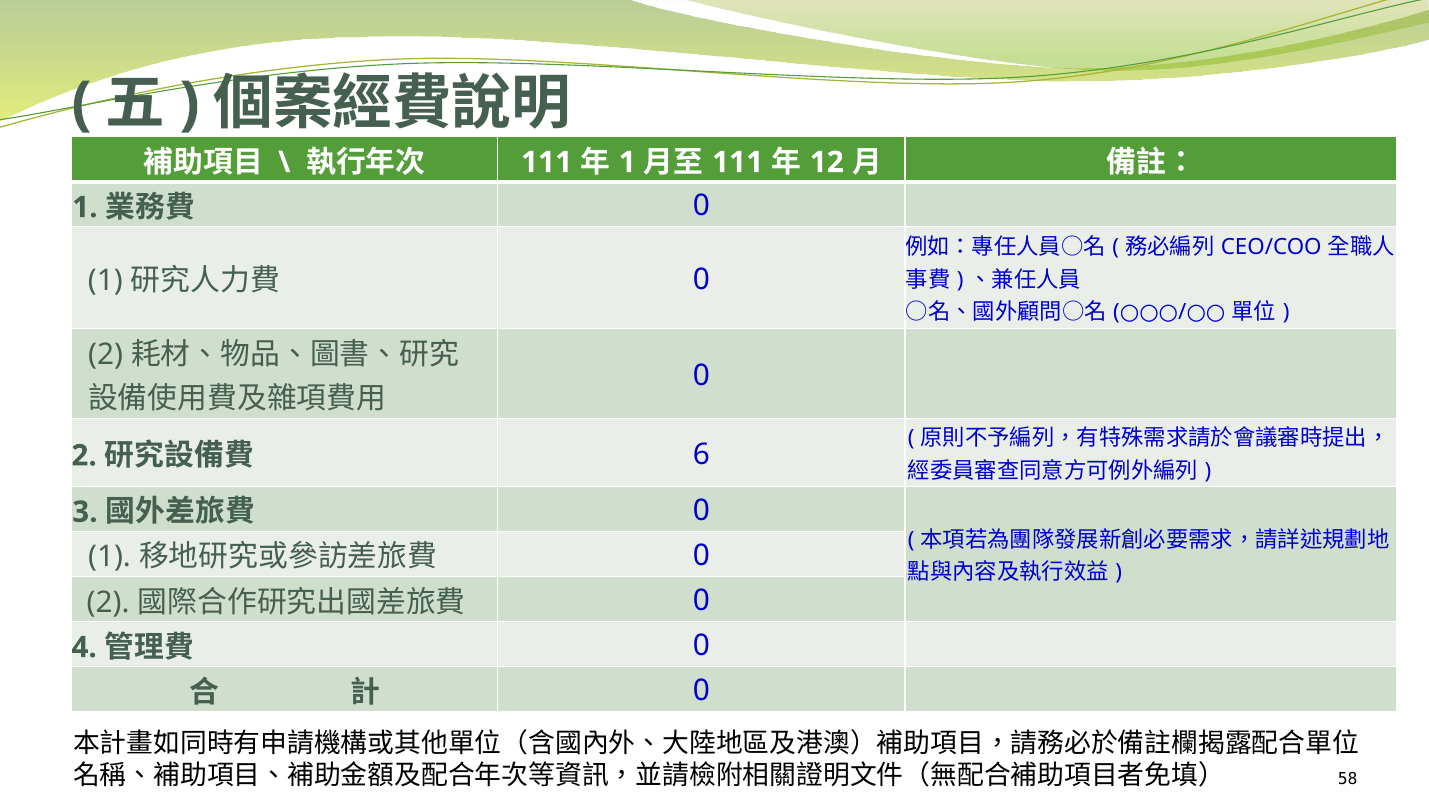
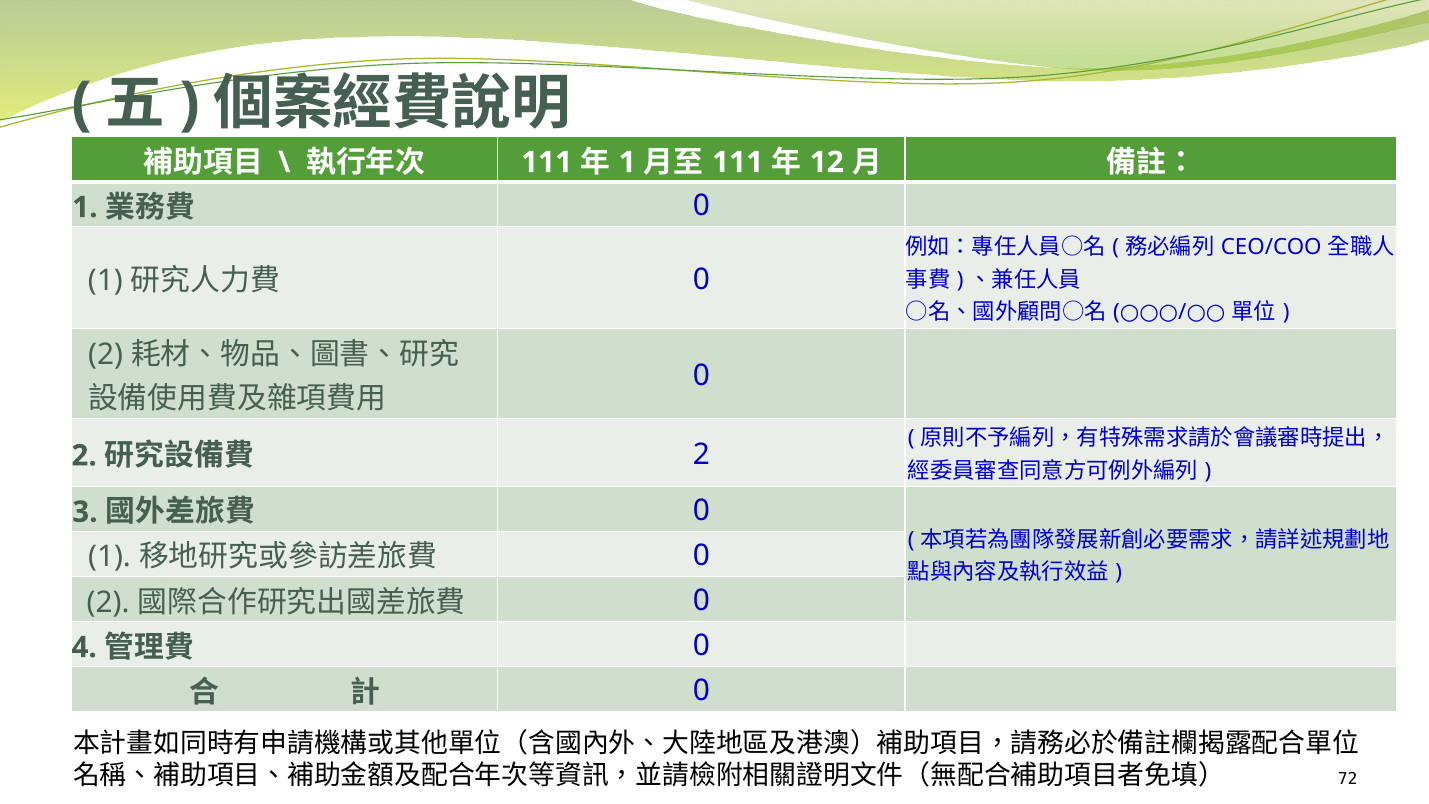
6: 6 -> 2 (701, 454)
58: 58 -> 72 (1348, 779)
